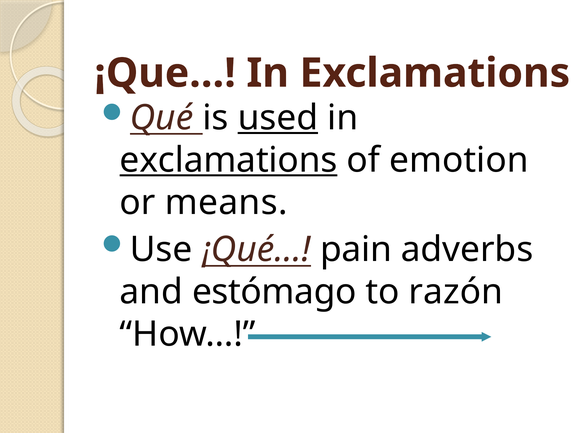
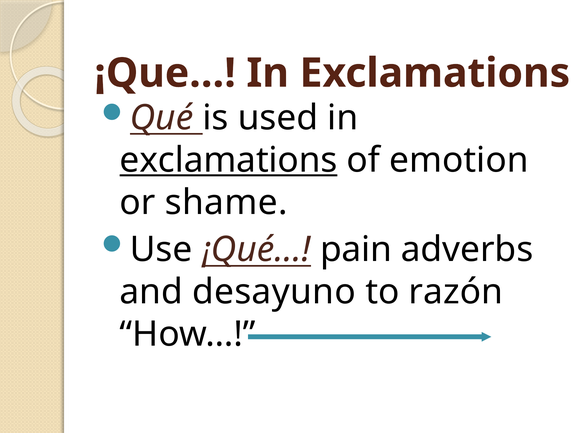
used underline: present -> none (278, 118)
means: means -> shame (226, 203)
estómago: estómago -> desayuno (274, 292)
